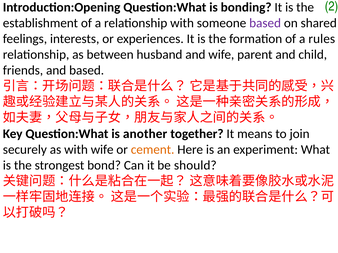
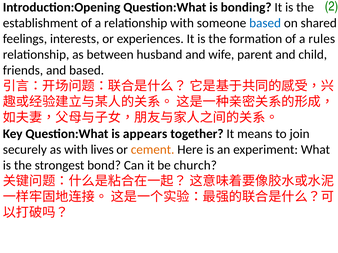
based colour: purple -> blue (265, 23)
another: another -> appears (145, 134)
with wife: wife -> lives (102, 150)
should: should -> church (195, 166)
